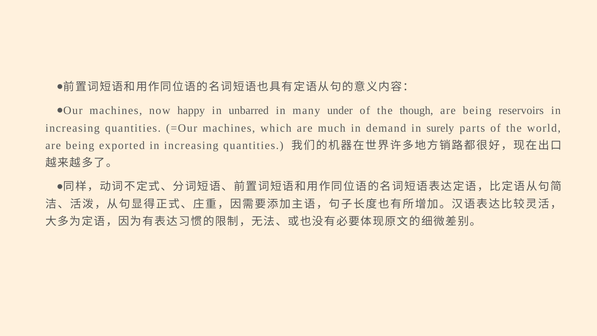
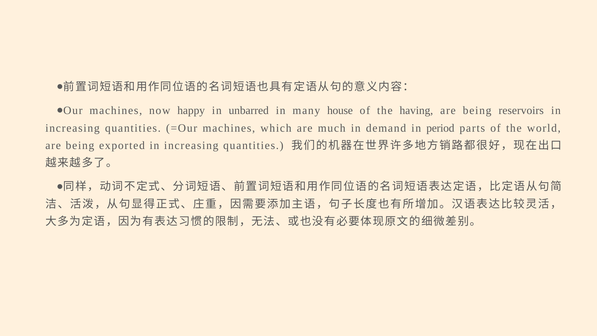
under: under -> house (340, 110)
though: though -> having (416, 110)
surely: surely -> period (440, 128)
